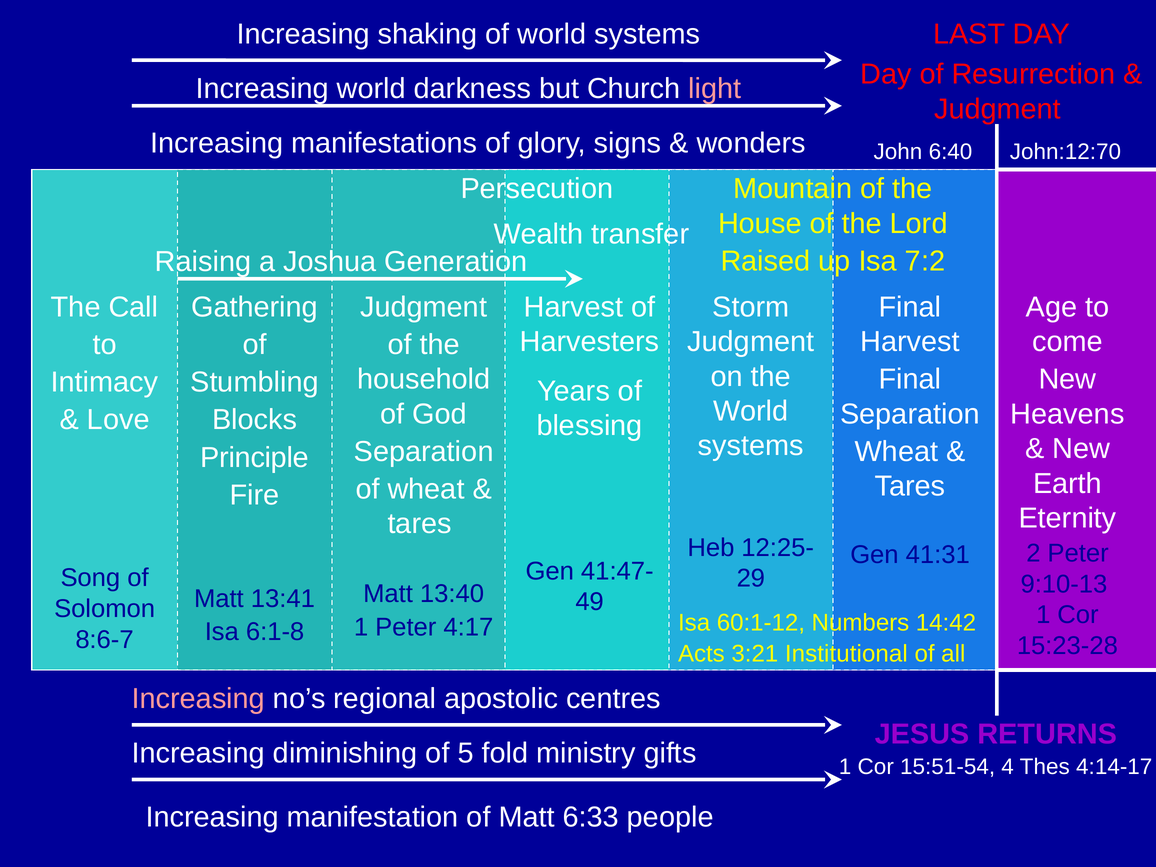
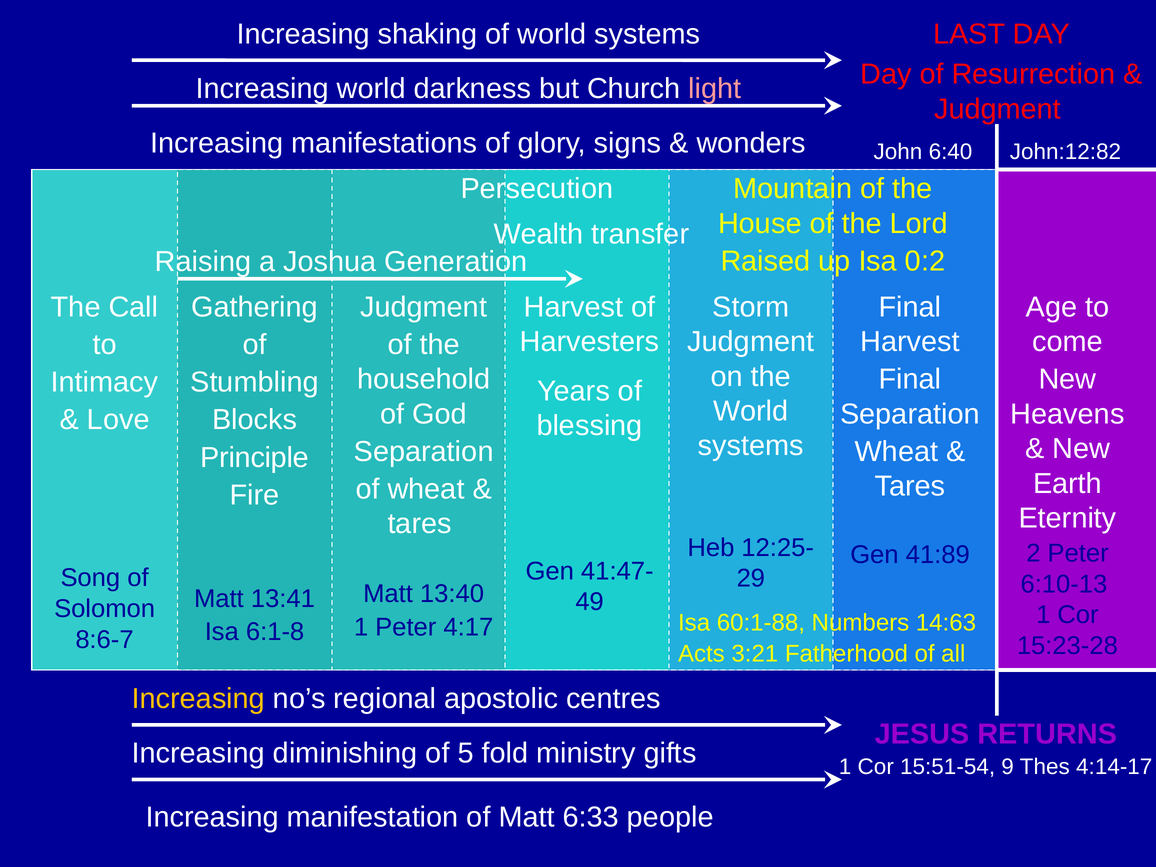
John:12:70: John:12:70 -> John:12:82 (1065, 152)
7:2: 7:2 -> 0:2 (925, 261)
41:31: 41:31 -> 41:89 (938, 555)
9:10-13: 9:10-13 -> 6:10-13 (1064, 584)
60:1-12: 60:1-12 -> 60:1-88 (761, 623)
14:42: 14:42 -> 14:63 (946, 623)
Institutional: Institutional -> Fatherhood (846, 654)
Increasing colour: pink -> yellow (198, 699)
4: 4 -> 9 (1008, 767)
